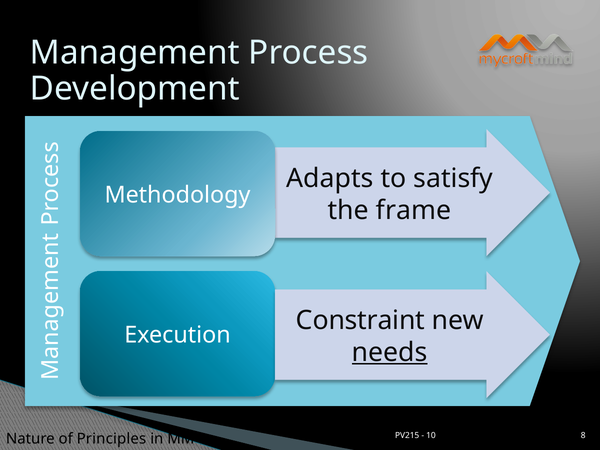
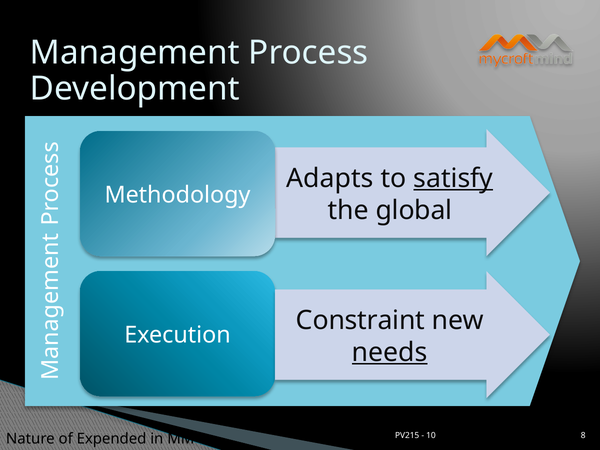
satisfy underline: none -> present (453, 178)
frame: frame -> global (414, 210)
Principles: Principles -> Expended (112, 439)
